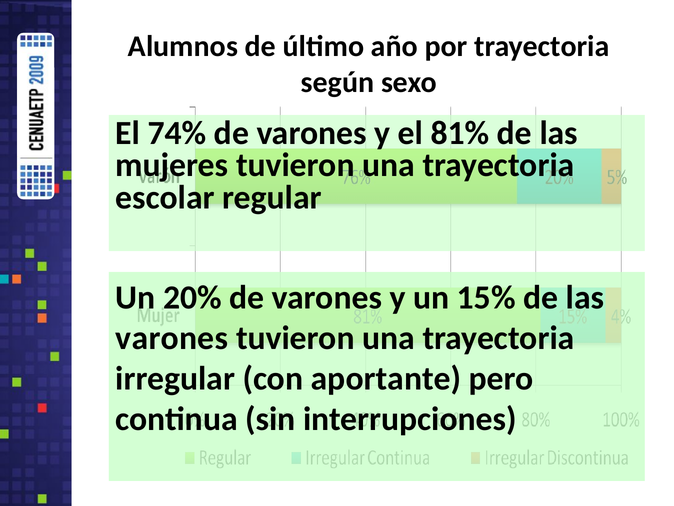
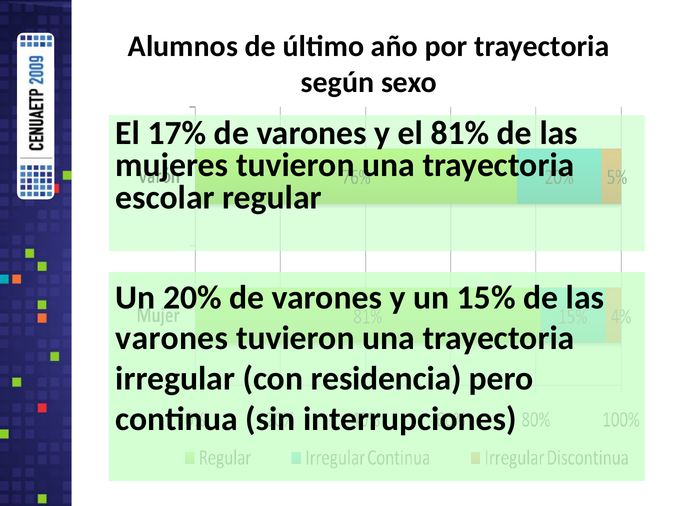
74%: 74% -> 17% (177, 133)
aportante: aportante -> residencia (386, 378)
